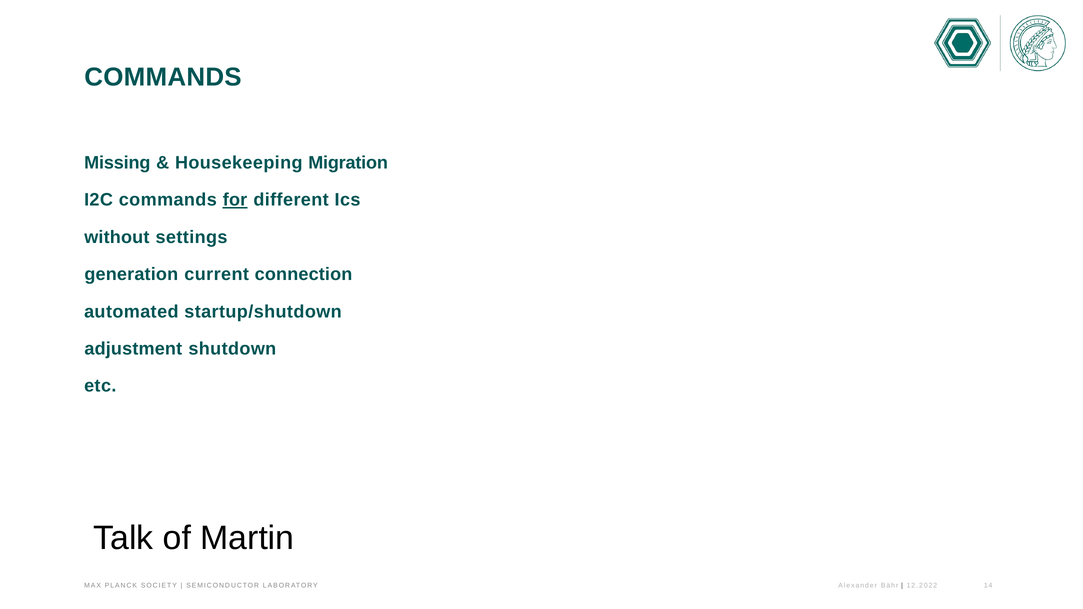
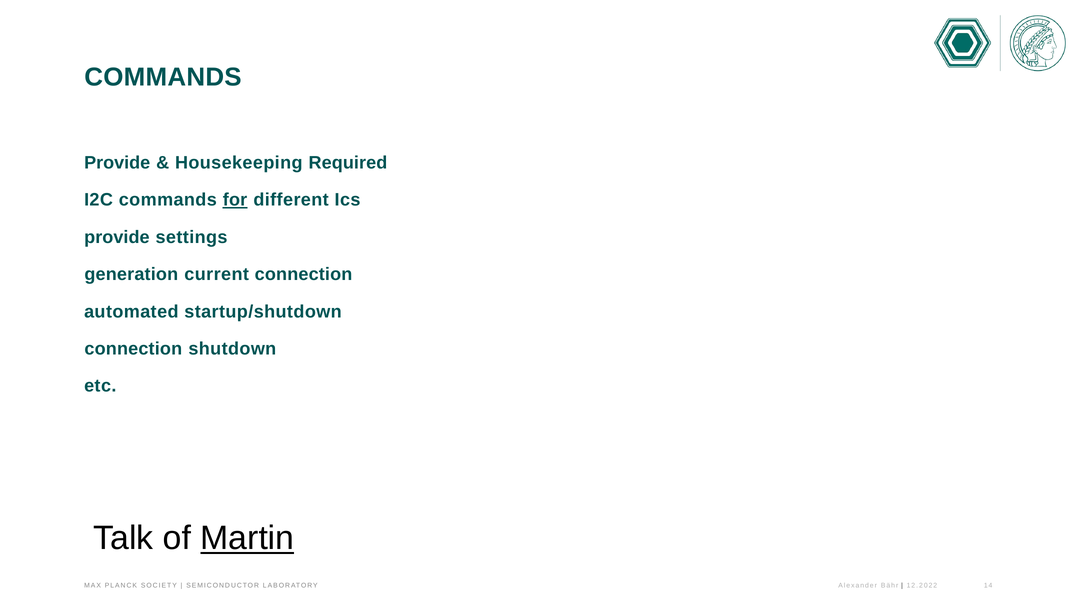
Missing: Missing -> Provide (117, 163)
Migration: Migration -> Required (348, 163)
without: without -> provide (117, 237)
adjustment: adjustment -> connection (133, 349)
Martin underline: none -> present (247, 538)
